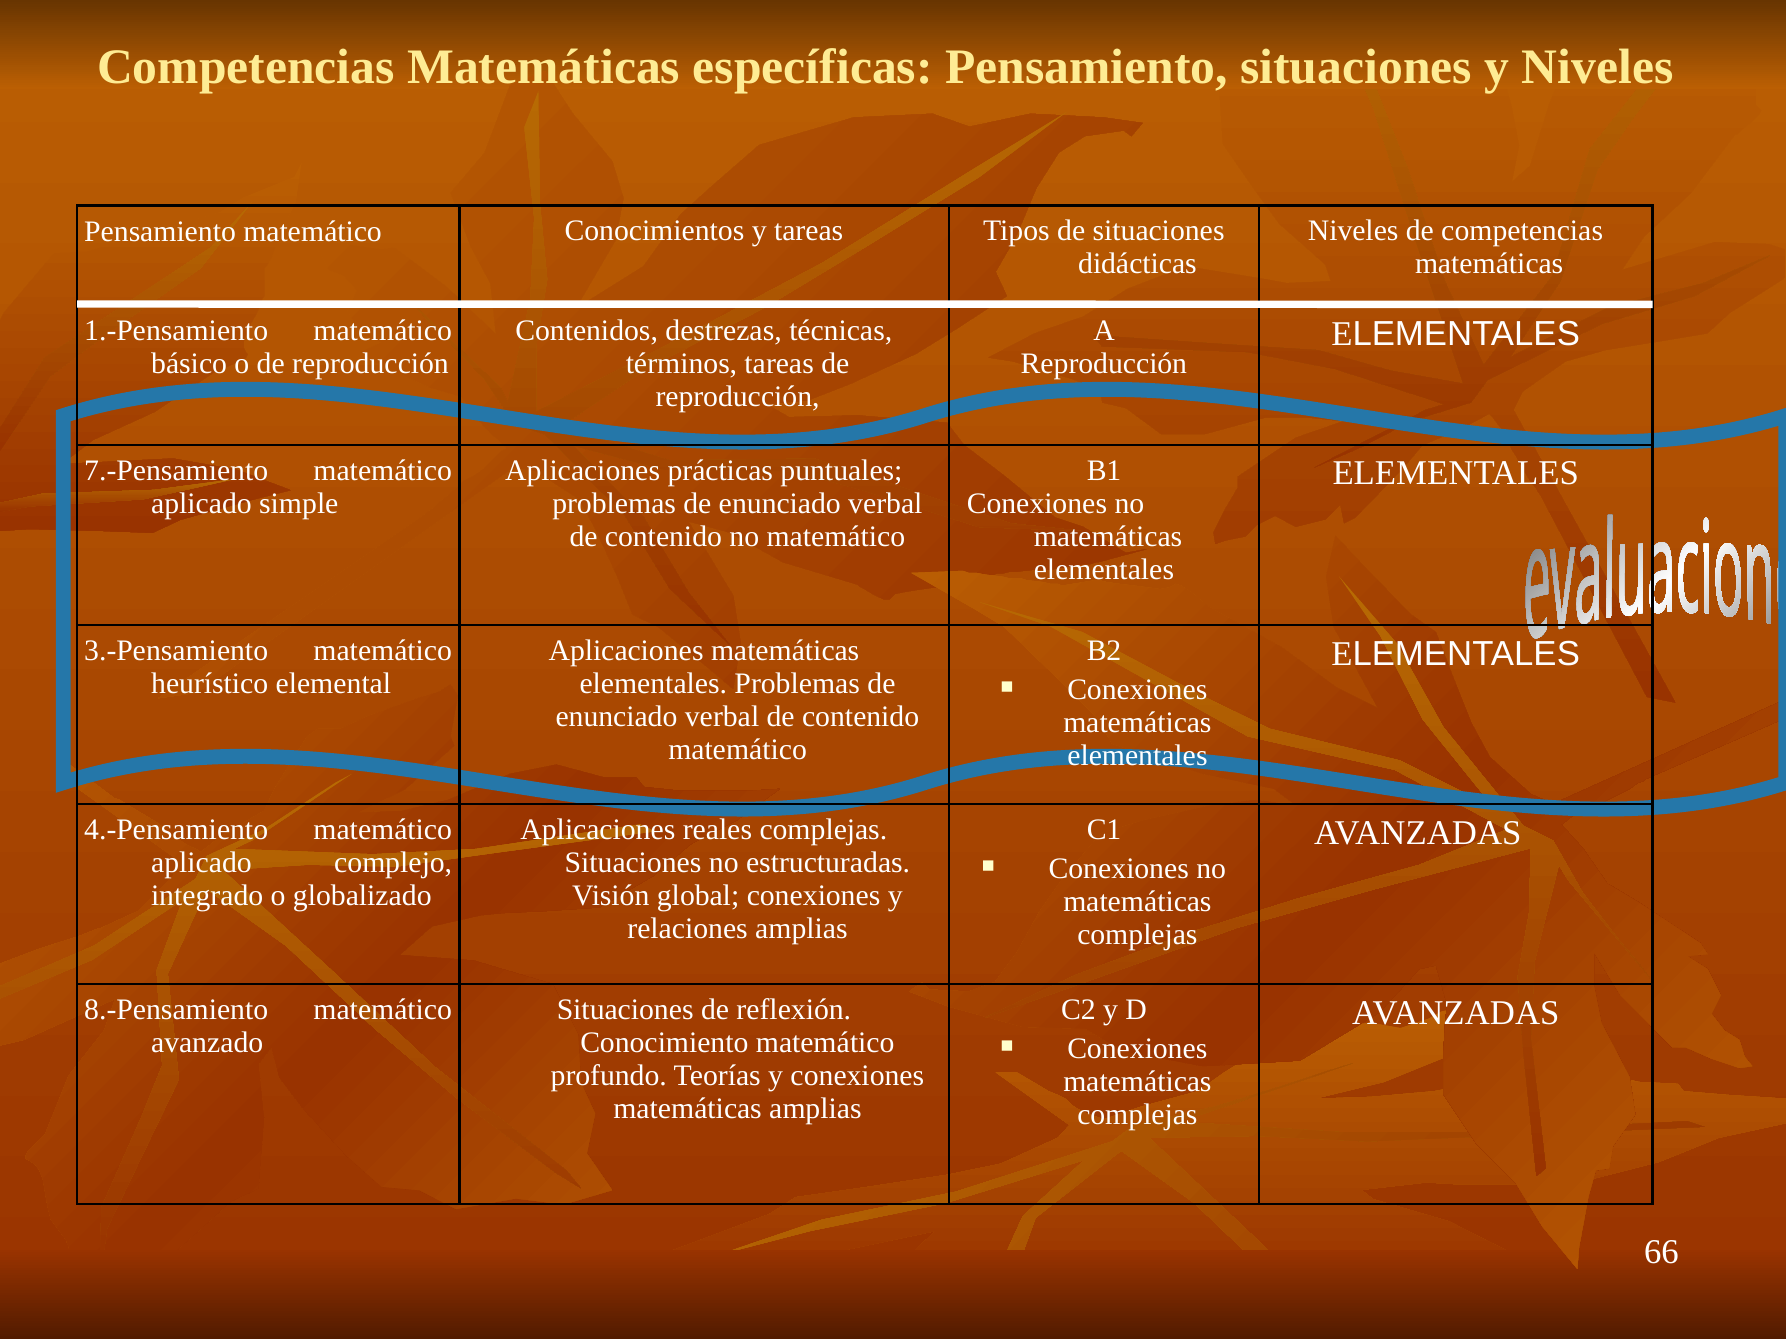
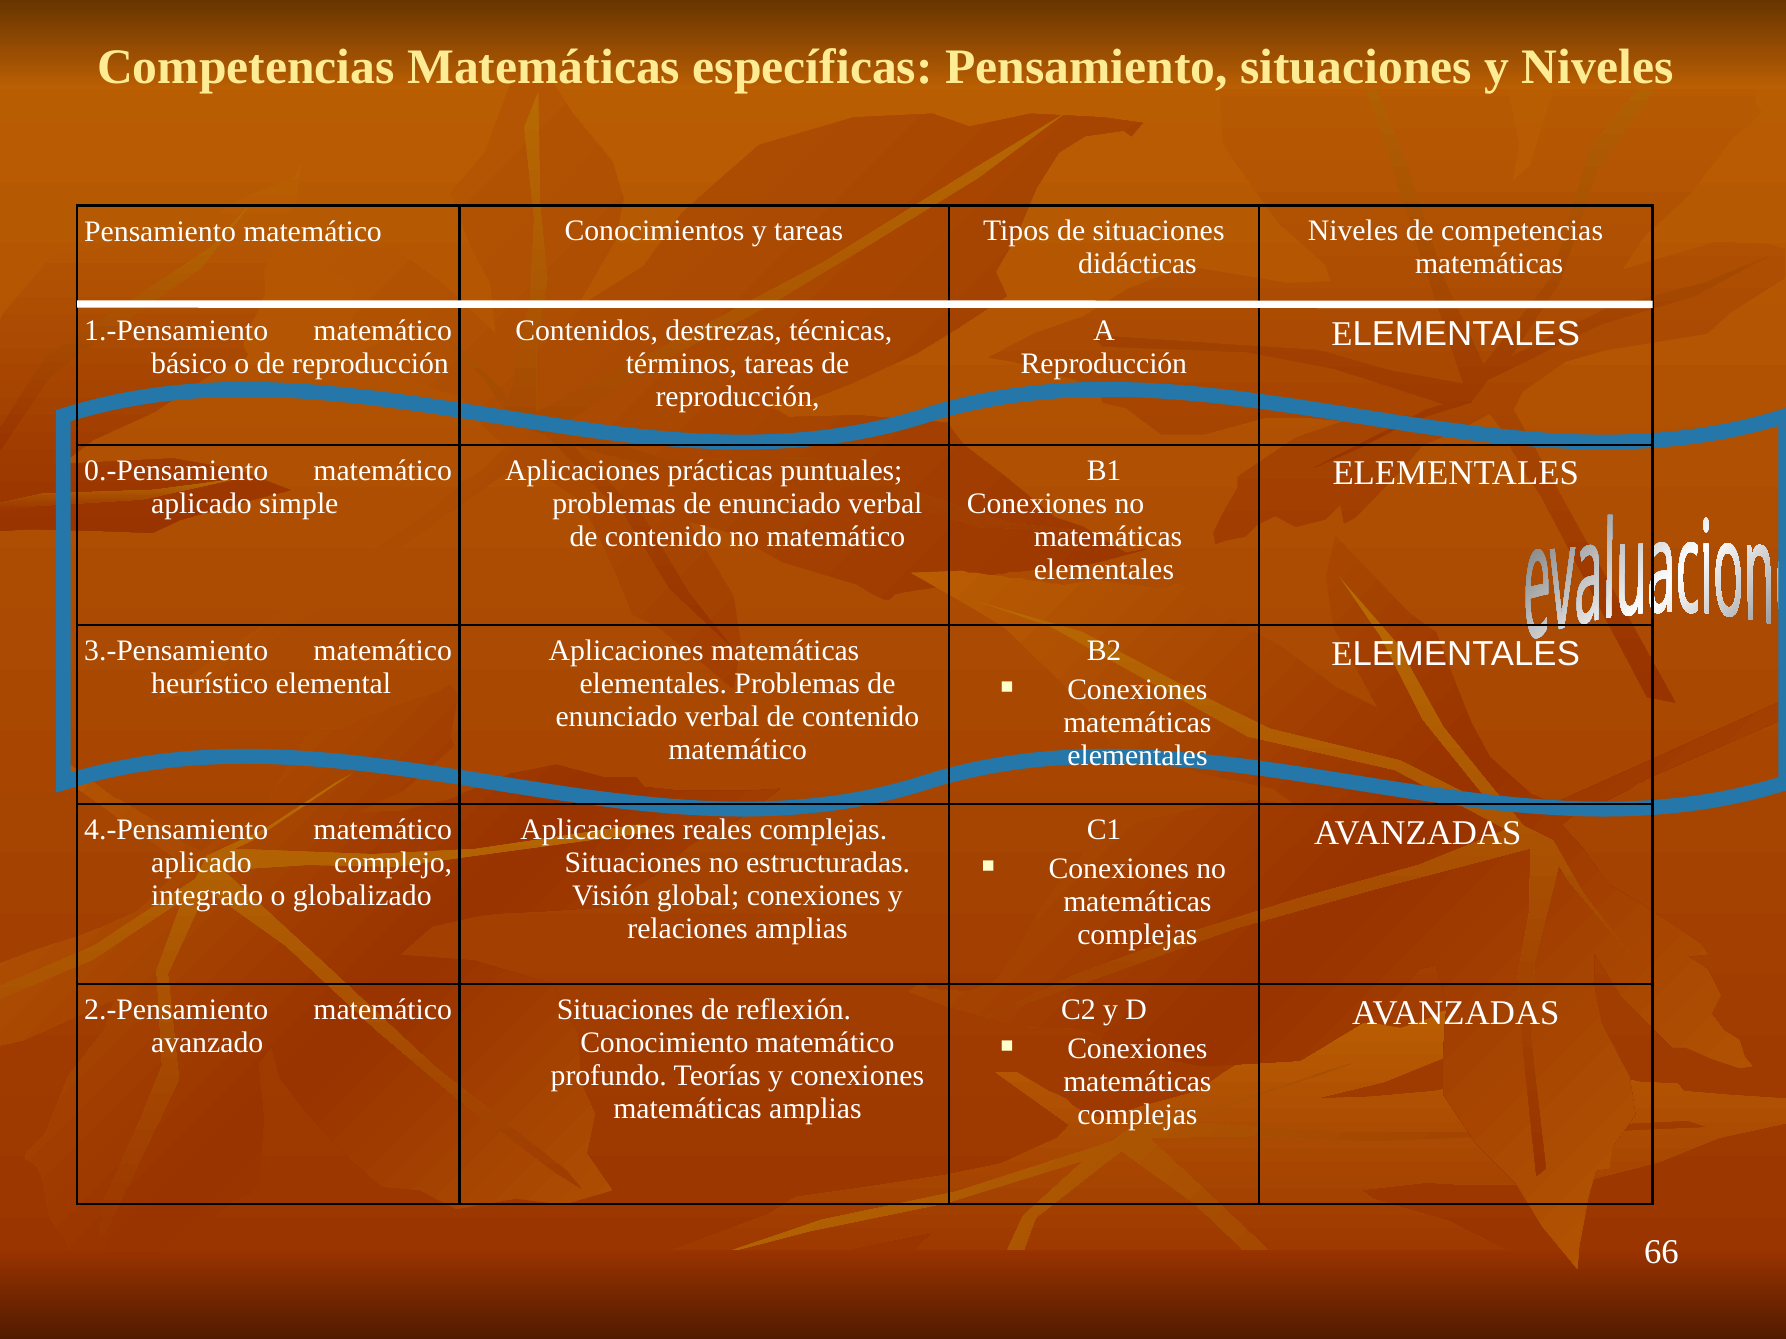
7.-Pensamiento: 7.-Pensamiento -> 0.-Pensamiento (176, 471)
8.-Pensamiento: 8.-Pensamiento -> 2.-Pensamiento (176, 1010)
